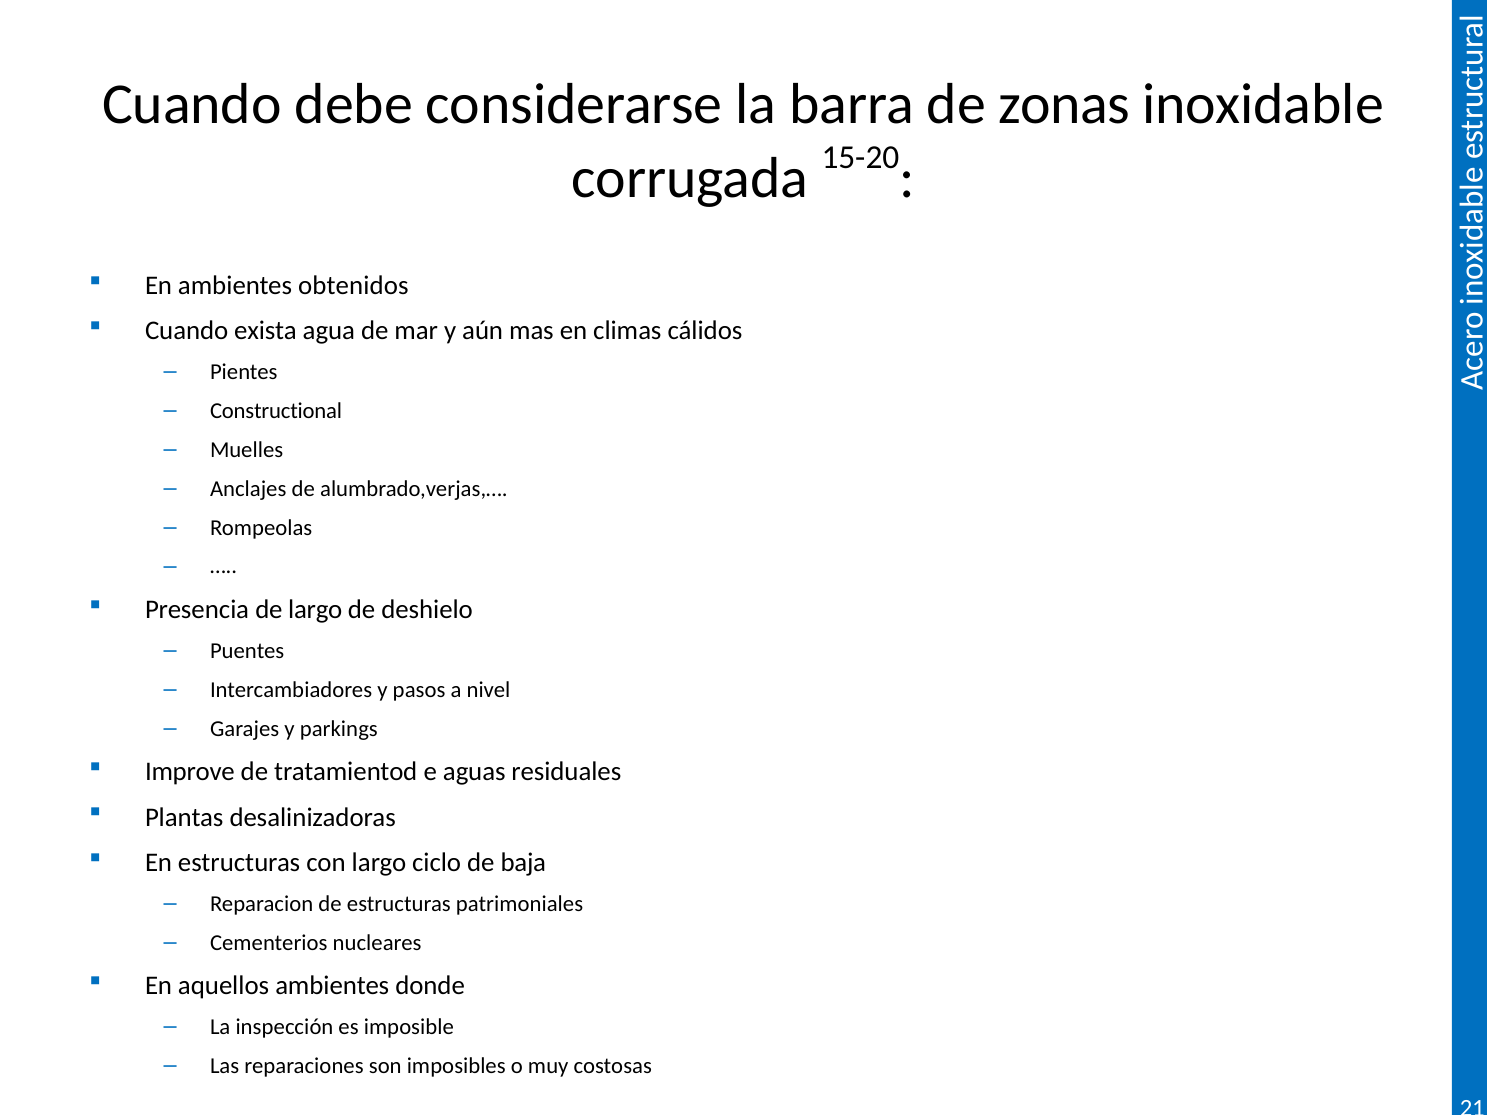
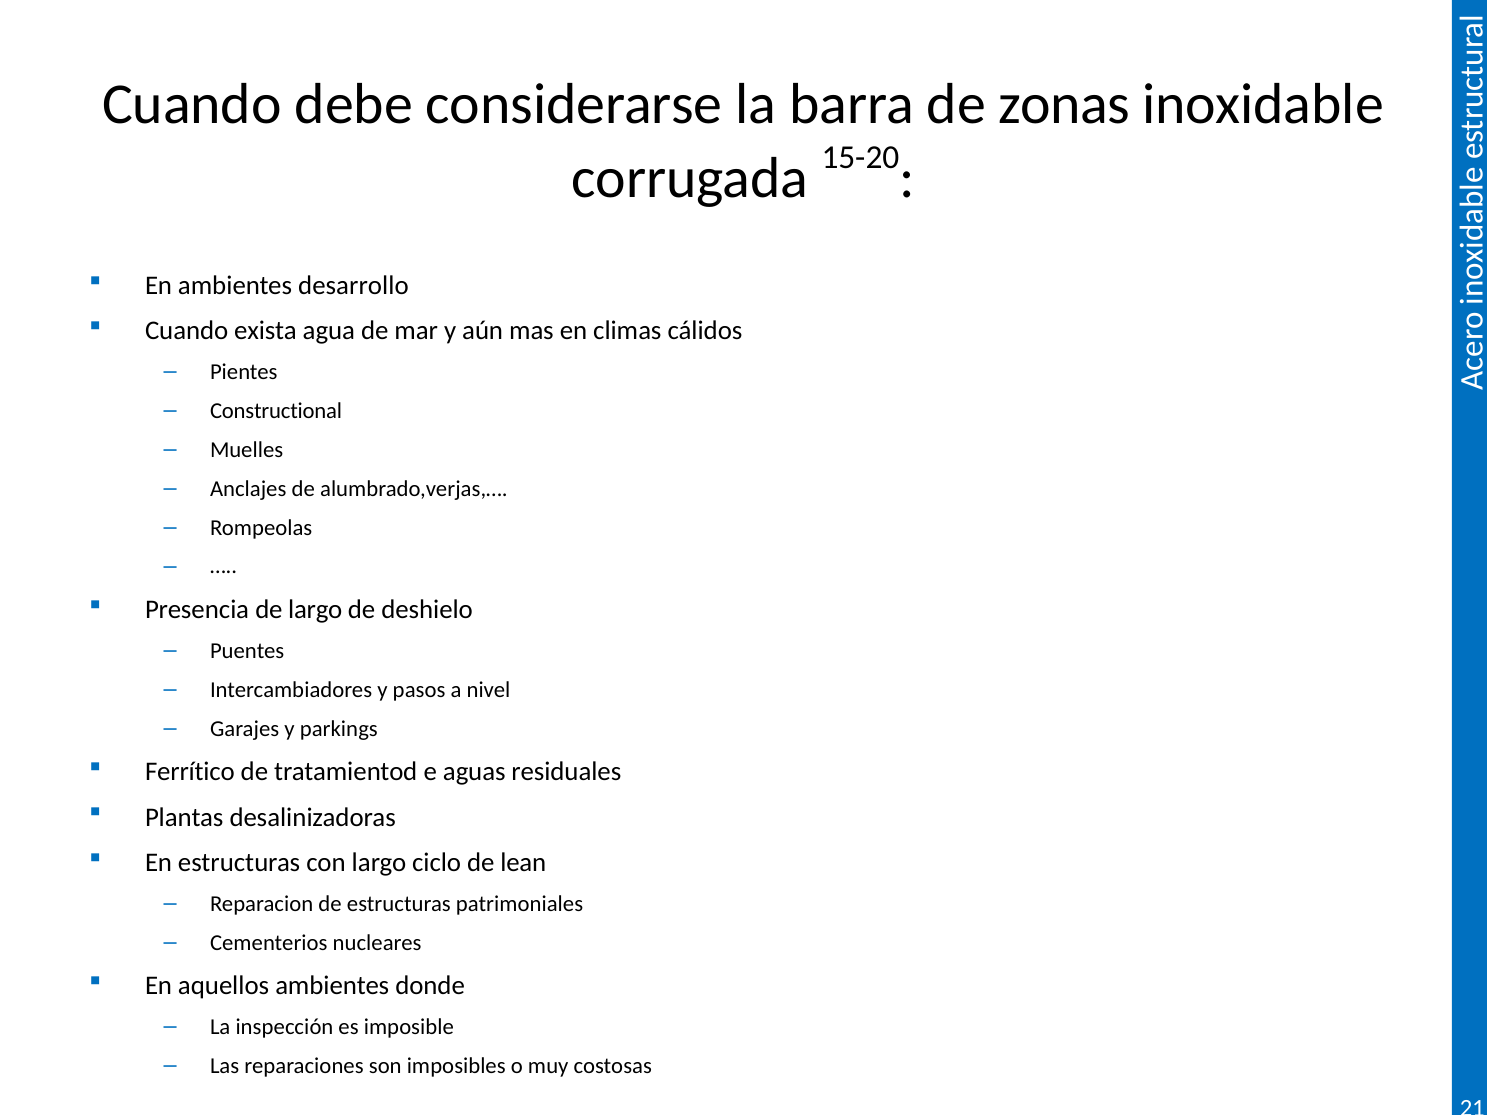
obtenidos: obtenidos -> desarrollo (353, 286)
Improve: Improve -> Ferrítico (190, 772)
baja: baja -> lean (523, 863)
